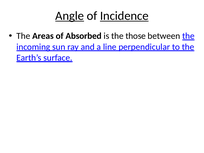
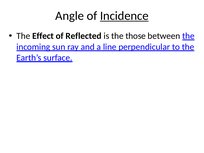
Angle underline: present -> none (70, 16)
Areas: Areas -> Effect (43, 36)
Absorbed: Absorbed -> Reflected (83, 36)
